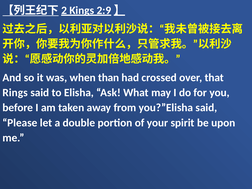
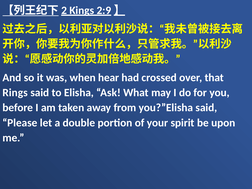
than: than -> hear (109, 78)
